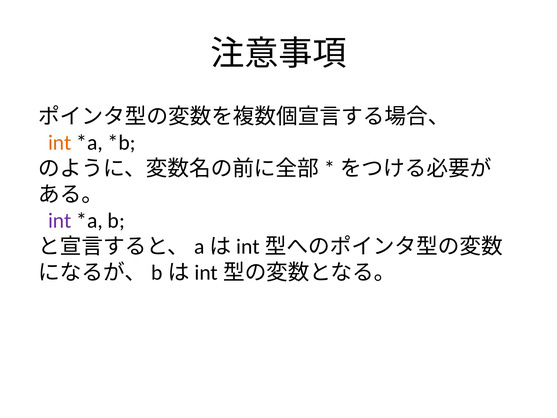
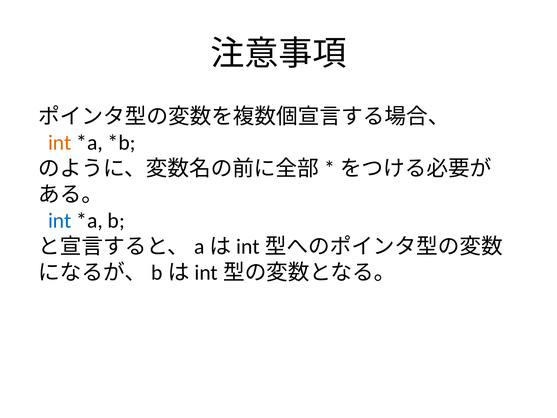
int colour: purple -> blue (60, 220)
